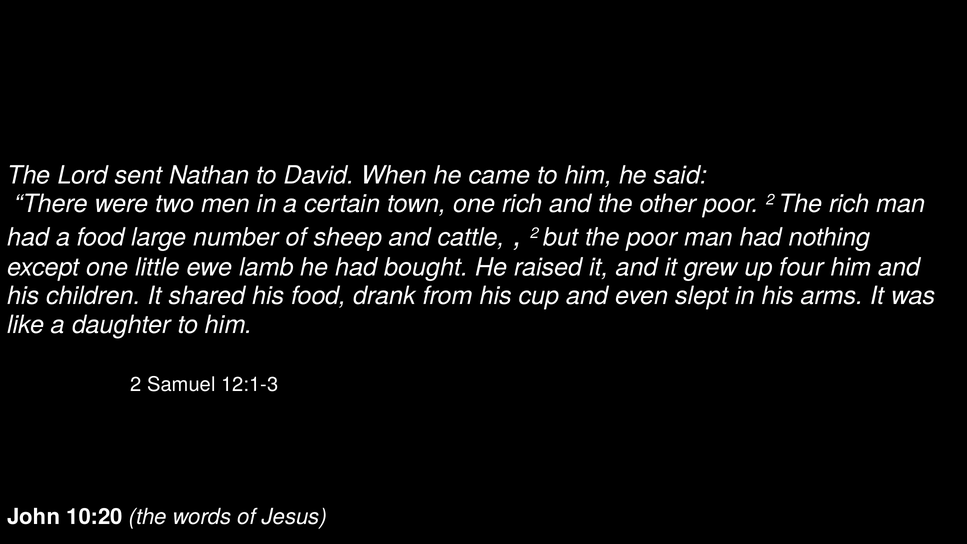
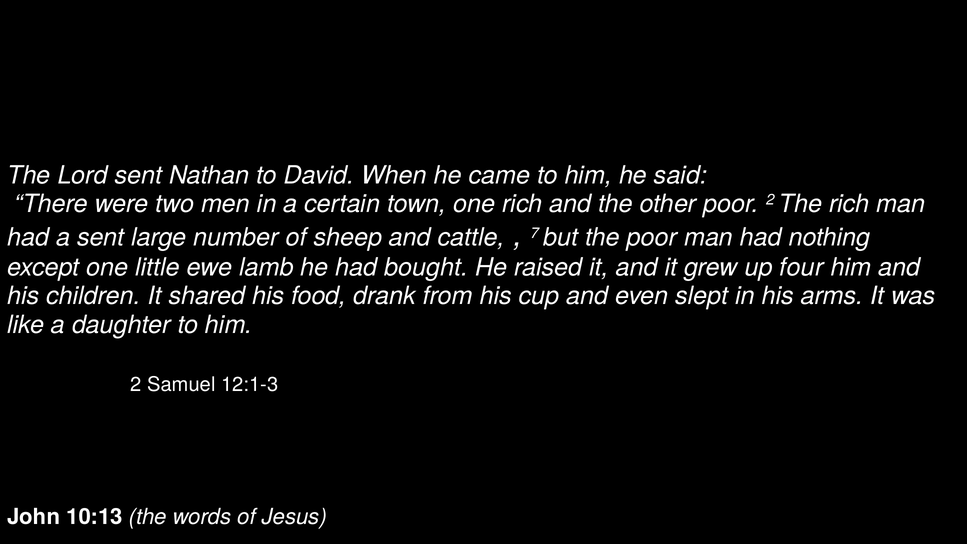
a food: food -> sent (101, 238)
2: 2 -> 7 (535, 233)
10:20: 10:20 -> 10:13 (95, 517)
